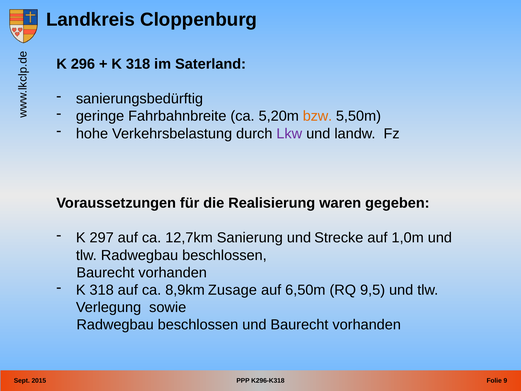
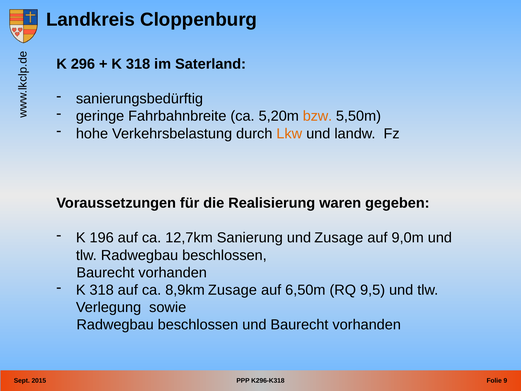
Lkw colour: purple -> orange (289, 133)
297: 297 -> 196 (102, 238)
und Strecke: Strecke -> Zusage (339, 238)
1,0m: 1,0m -> 9,0m (408, 238)
